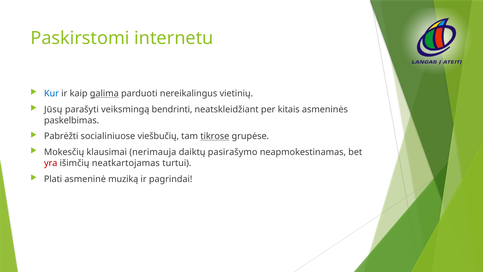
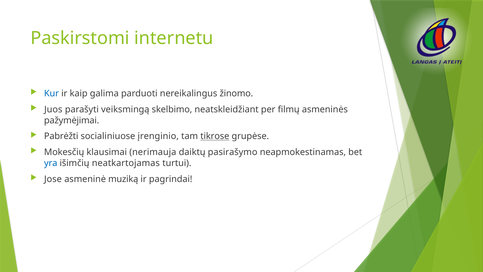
galima underline: present -> none (104, 93)
vietinių: vietinių -> žinomo (236, 93)
Jūsų: Jūsų -> Juos (53, 109)
bendrinti: bendrinti -> skelbimo (172, 109)
kitais: kitais -> filmų (289, 109)
paskelbimas: paskelbimas -> pažymėjimai (72, 120)
viešbučių: viešbučių -> įrenginio (158, 136)
yra colour: red -> blue (51, 163)
Plati: Plati -> Jose (53, 179)
